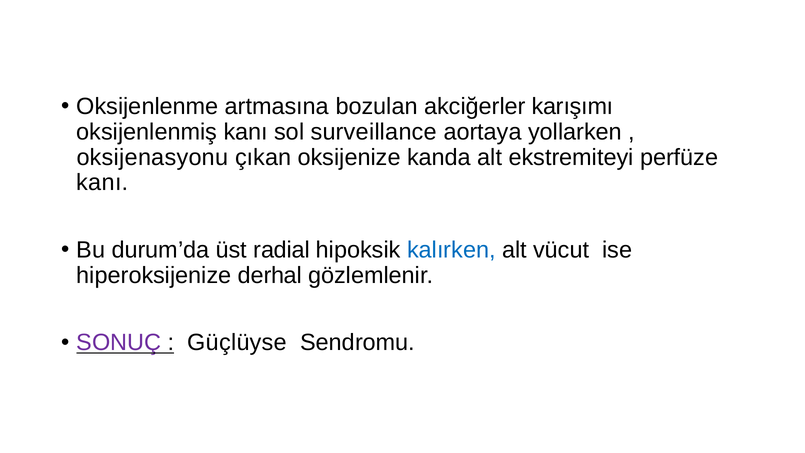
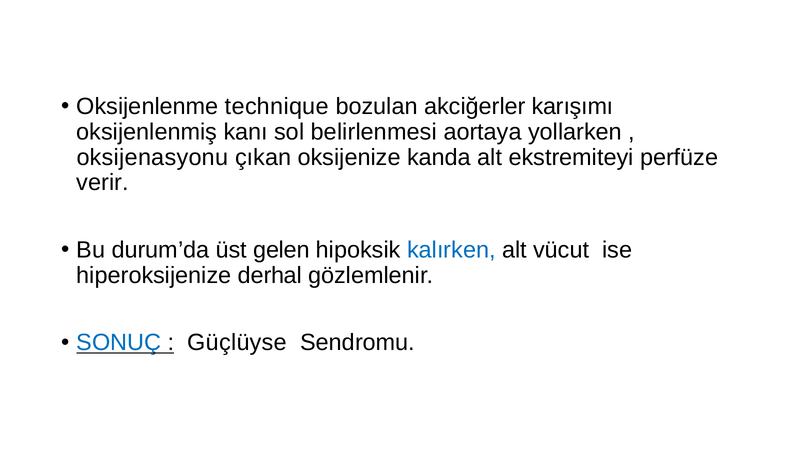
artmasına: artmasına -> technique (277, 107)
surveillance: surveillance -> belirlenmesi (374, 132)
kanı: kanı -> verir (103, 183)
radial: radial -> gelen (282, 250)
SONUÇ colour: purple -> blue (119, 343)
